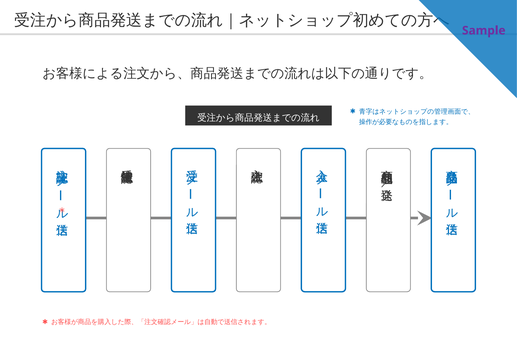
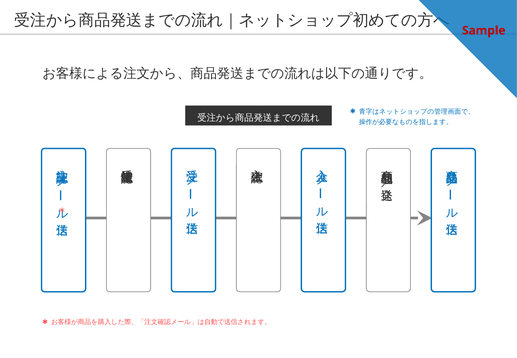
Sample colour: purple -> red (484, 31)
